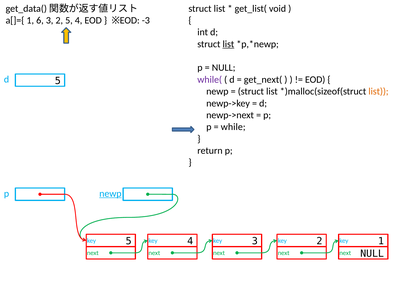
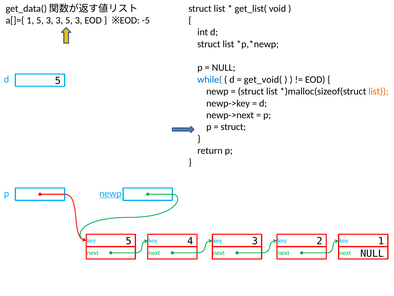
1 6: 6 -> 5 (40, 20)
3 2: 2 -> 3 (59, 20)
4: 4 -> 3 (79, 20)
-3: -3 -> -5 (146, 20)
list underline: present -> none (228, 44)
while( colour: purple -> blue (210, 79)
get_next(: get_next( -> get_void( (263, 79)
while: while -> struct (233, 127)
